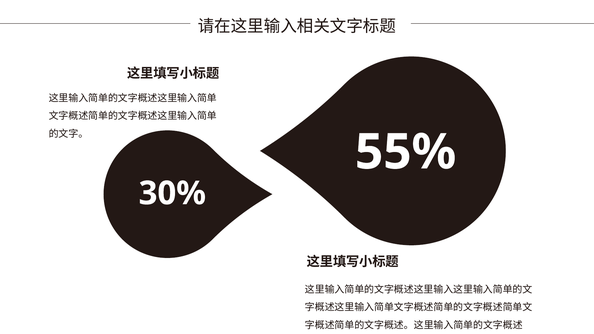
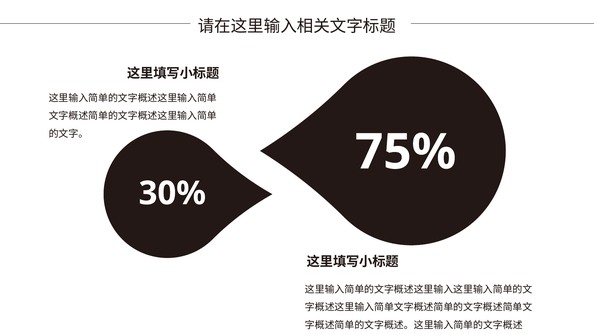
55%: 55% -> 75% (406, 152)
